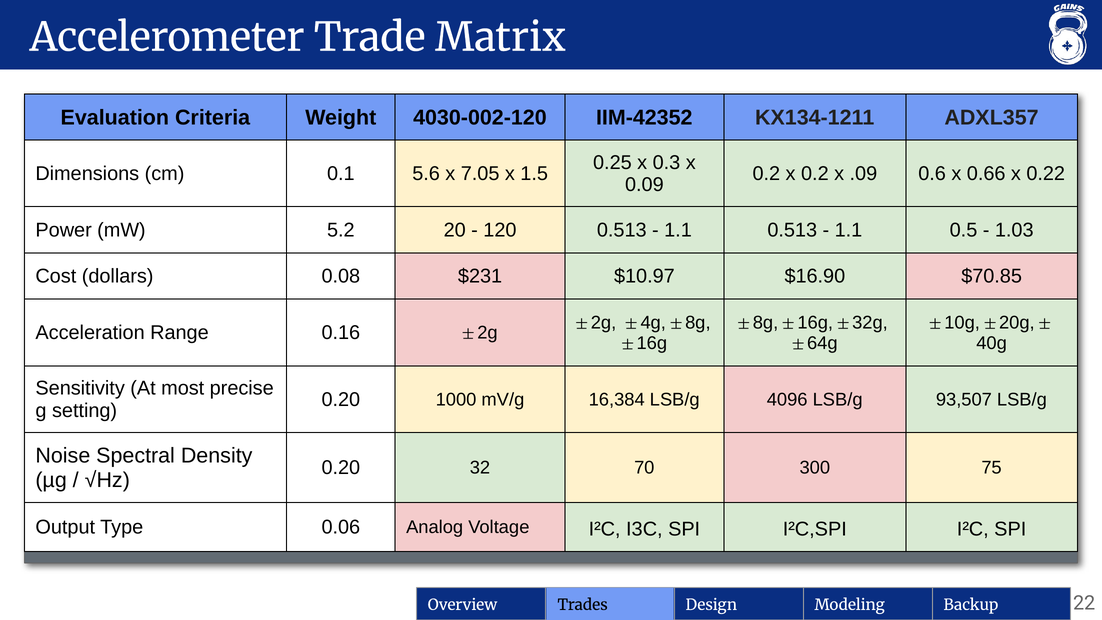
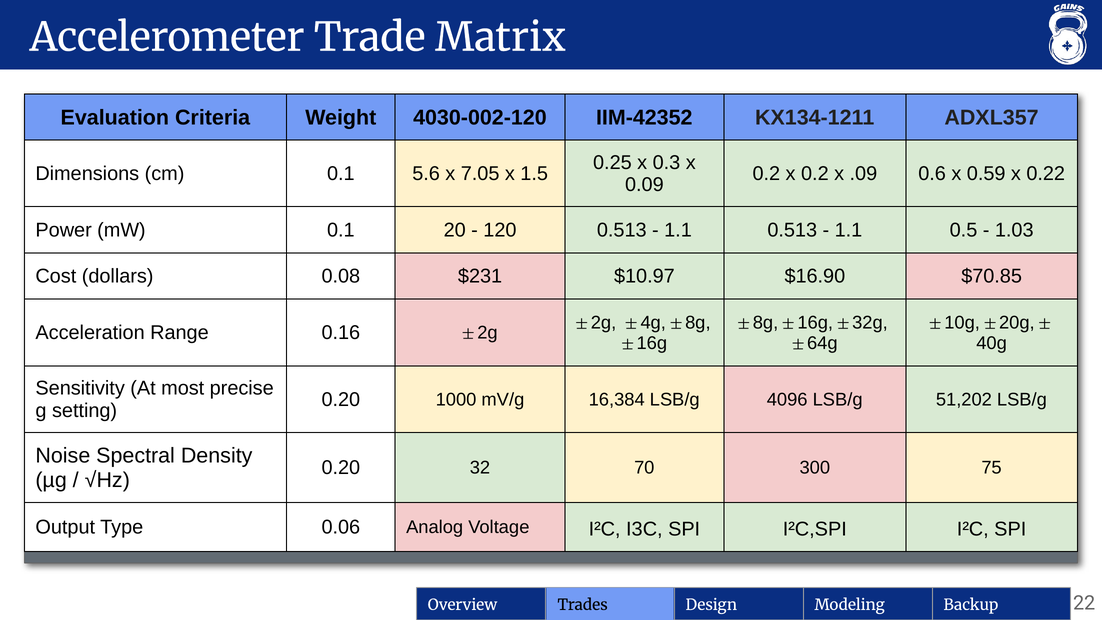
0.66: 0.66 -> 0.59 (986, 174)
mW 5.2: 5.2 -> 0.1 (341, 230)
93,507: 93,507 -> 51,202 (964, 399)
